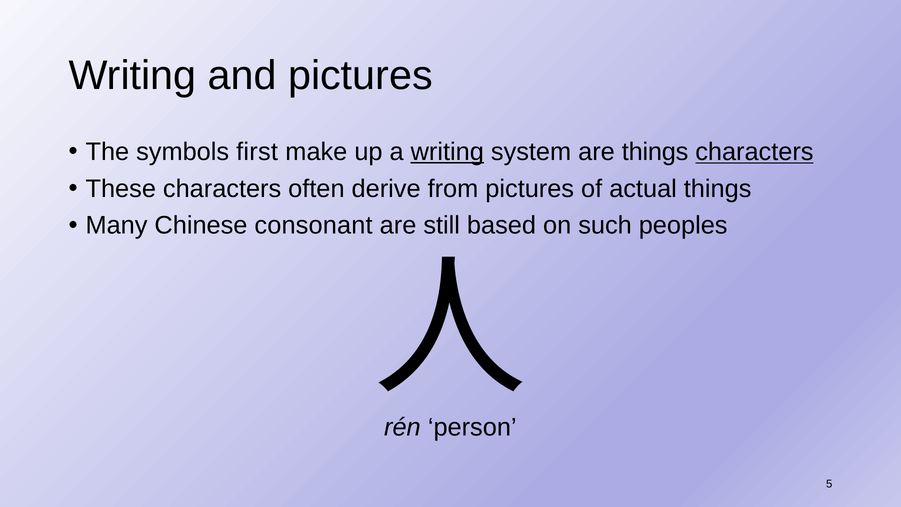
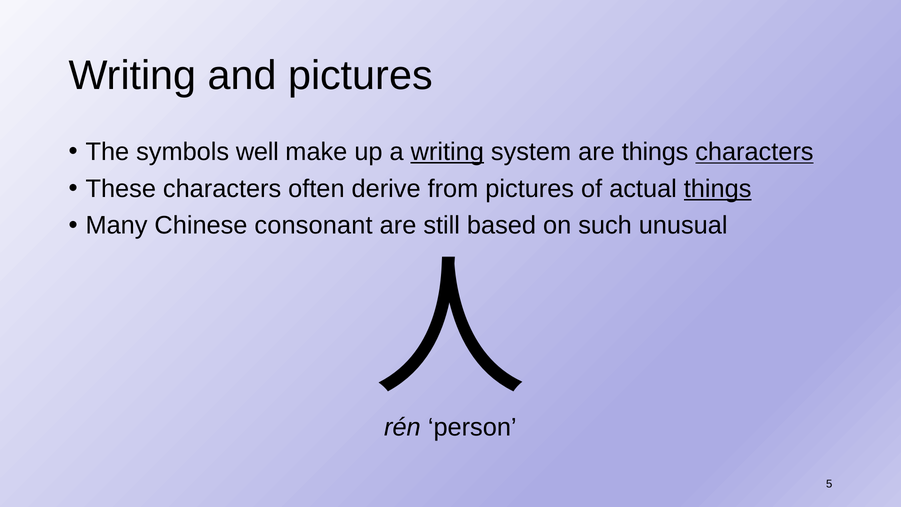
first: first -> well (257, 152)
things underline: none -> present (718, 189)
peoples: peoples -> unusual (683, 225)
